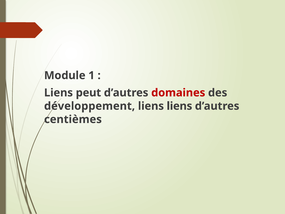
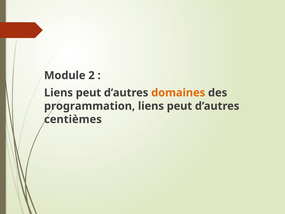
1: 1 -> 2 (92, 75)
domaines colour: red -> orange (178, 93)
développement: développement -> programmation (90, 106)
liens: liens -> peut (179, 106)
